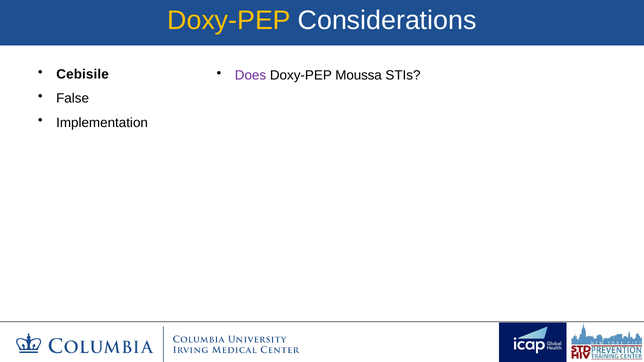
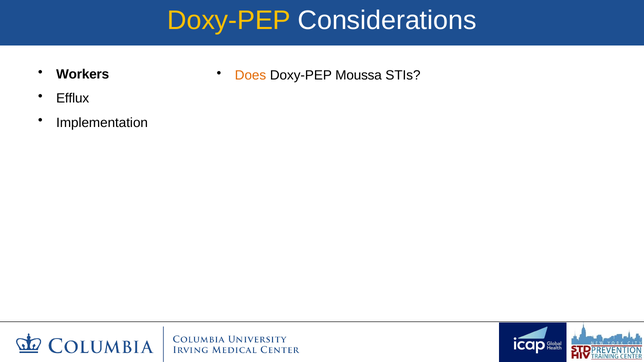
Cebisile: Cebisile -> Workers (83, 74)
Does colour: purple -> orange (251, 76)
False: False -> Efflux (73, 99)
